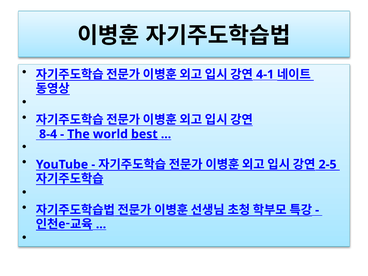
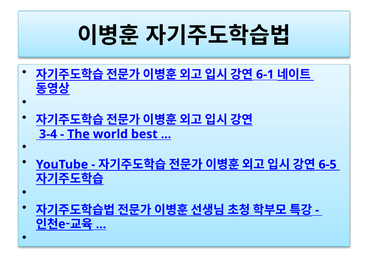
4-1: 4-1 -> 6-1 (265, 74)
8-4: 8-4 -> 3-4 (48, 134)
best underline: present -> none (144, 134)
2-5: 2-5 -> 6-5 (328, 165)
